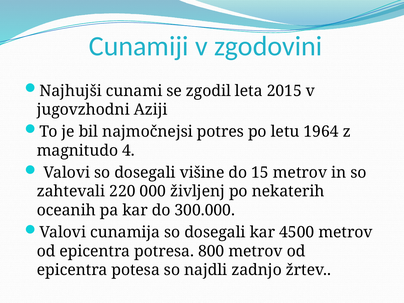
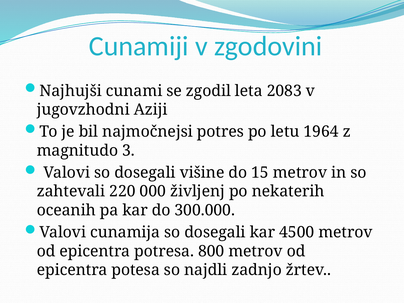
2015: 2015 -> 2083 (284, 91)
4: 4 -> 3 (128, 151)
